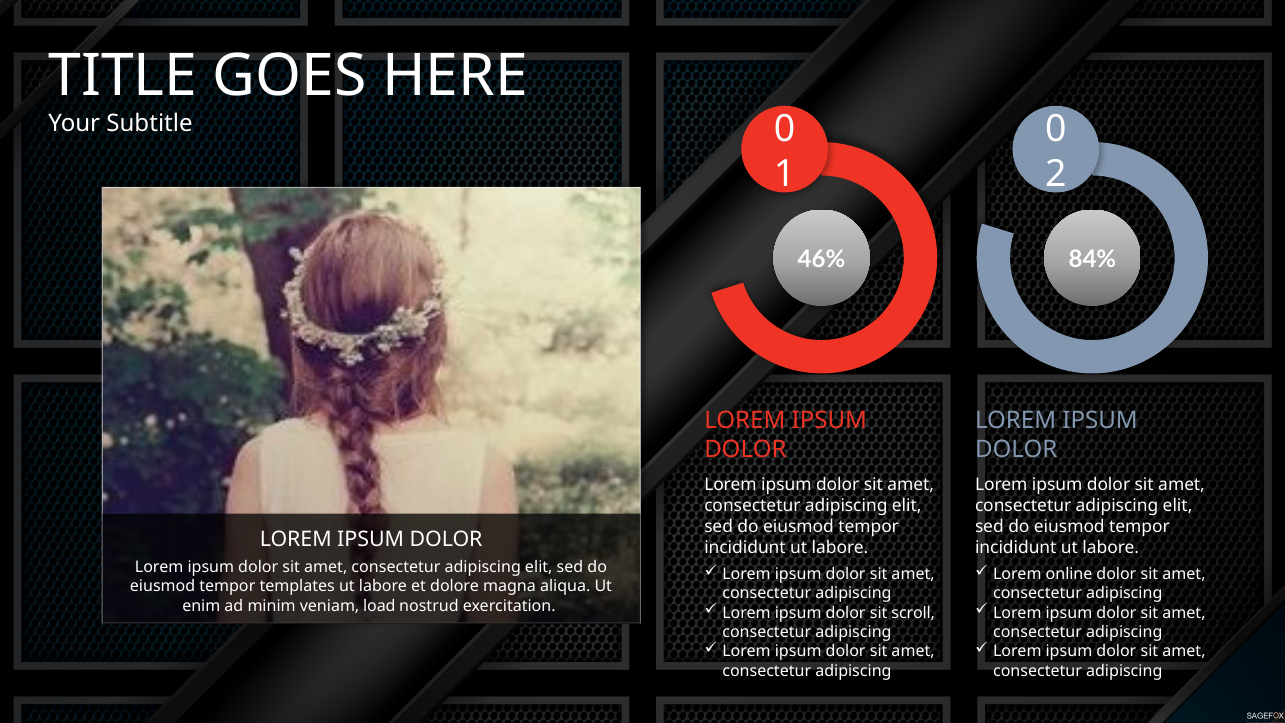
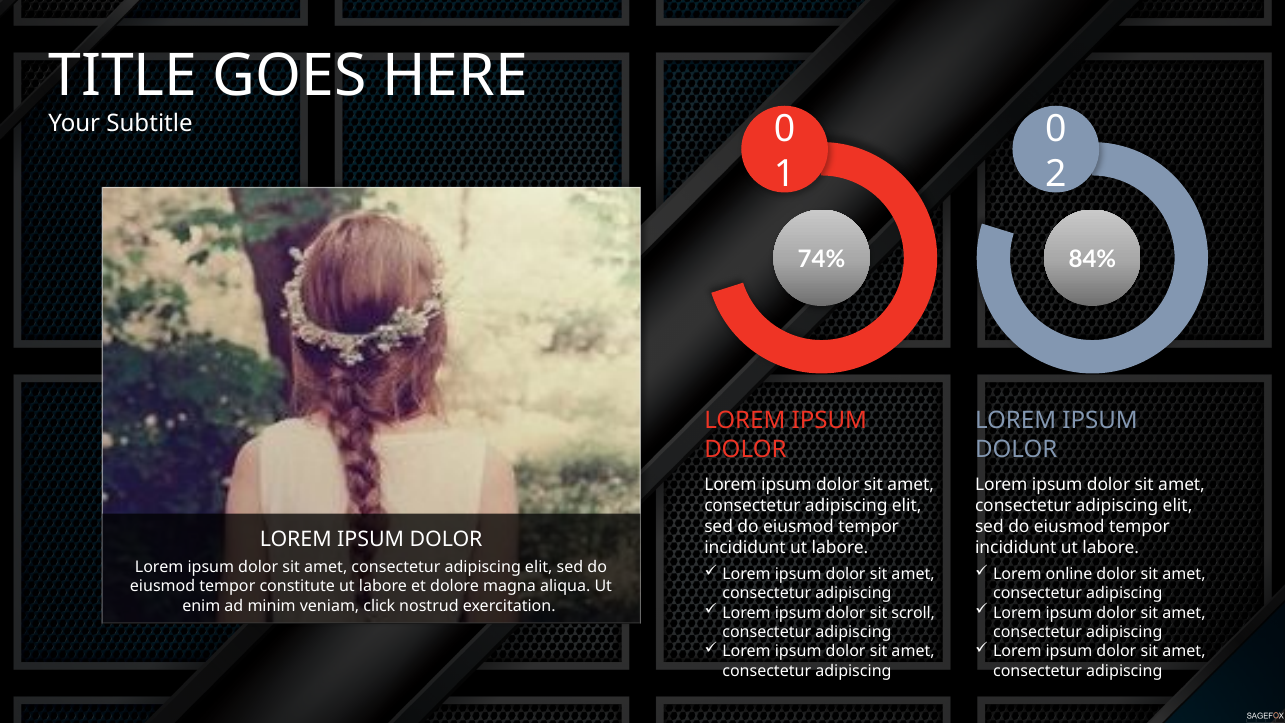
46%: 46% -> 74% (822, 259)
templates: templates -> constitute (297, 586)
load: load -> click (379, 606)
